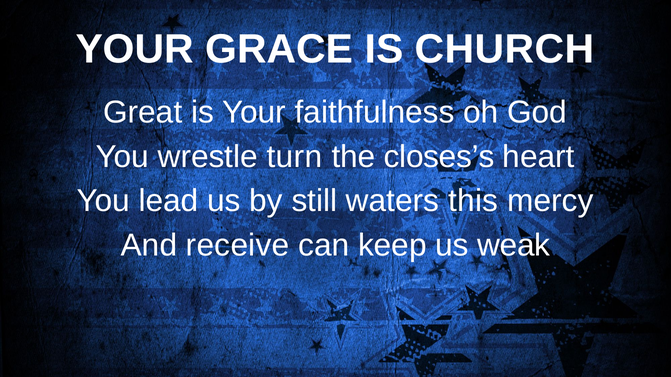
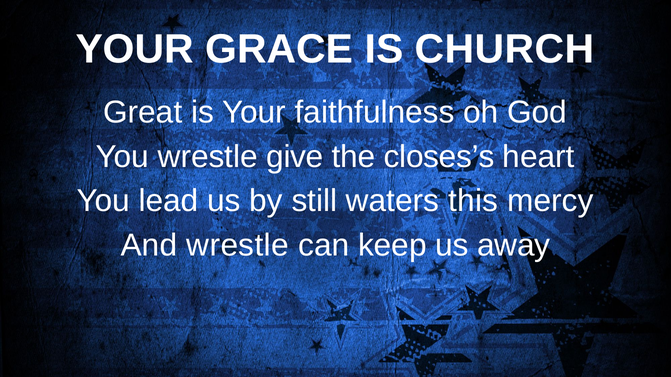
turn: turn -> give (295, 157)
And receive: receive -> wrestle (238, 246)
weak: weak -> away (514, 246)
